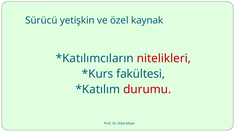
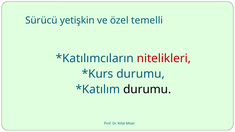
kaynak: kaynak -> temelli (147, 20)
fakültesi: fakültesi -> durumu (141, 74)
durumu colour: red -> black (147, 90)
